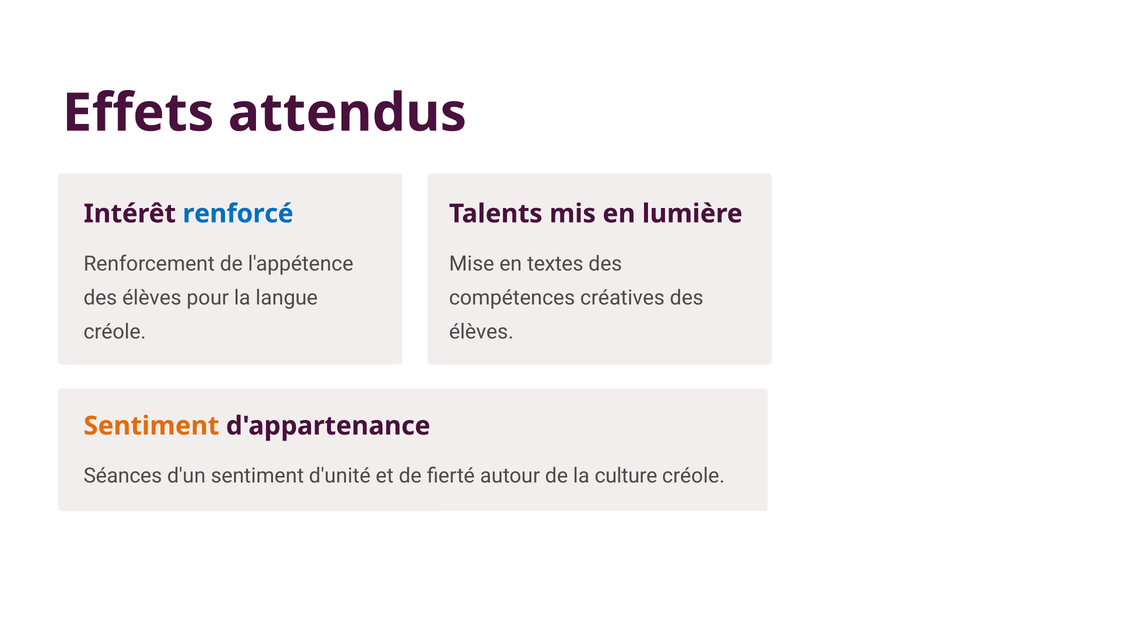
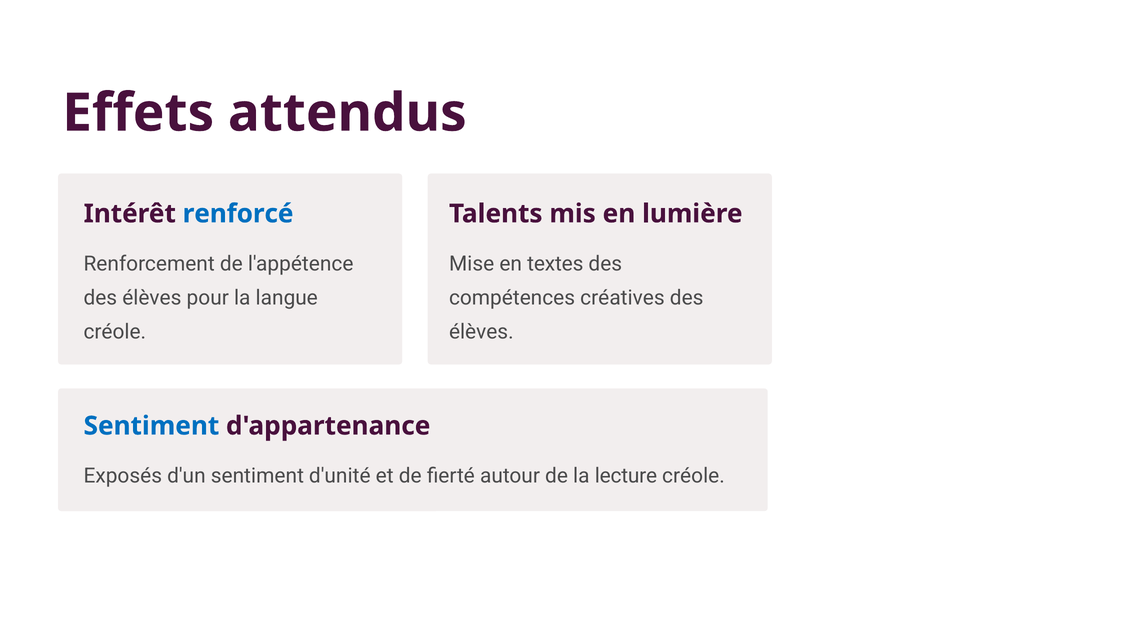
Sentiment colour: orange -> blue (151, 426)
Séances: Séances -> Exposés (123, 476)
culture: culture -> lecture (626, 476)
